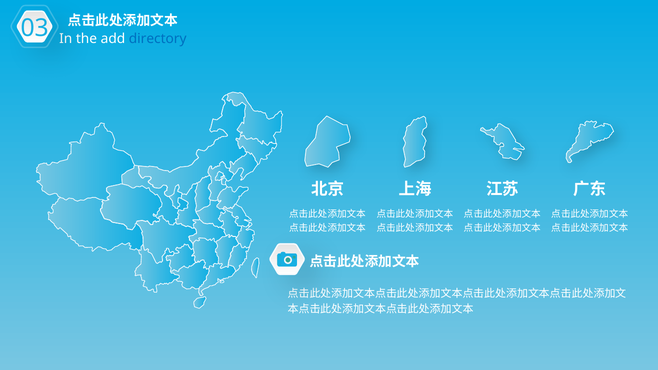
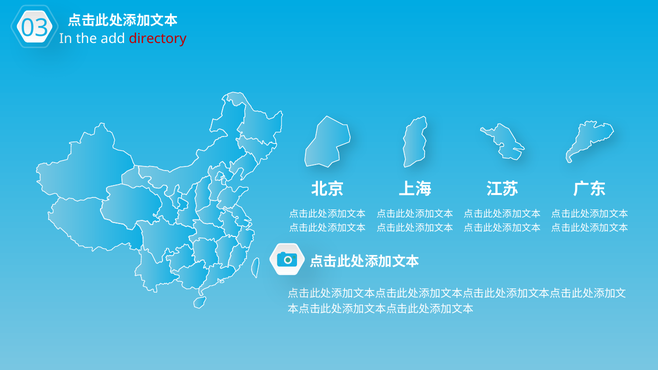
directory colour: blue -> red (158, 39)
